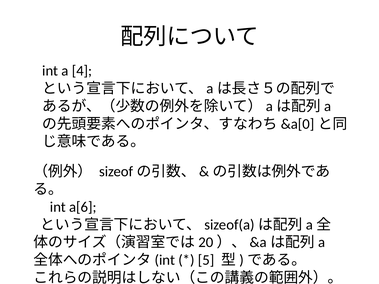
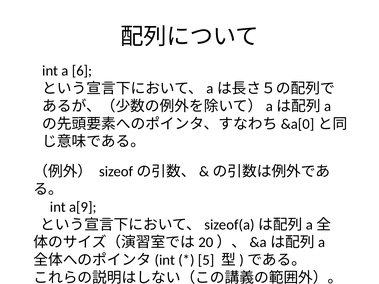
4: 4 -> 6 (82, 71)
a[6: a[6 -> a[9 (83, 207)
